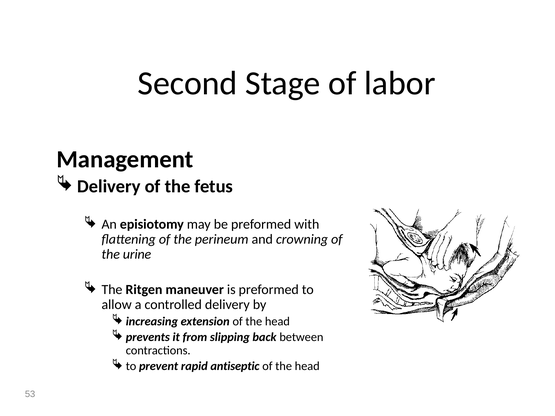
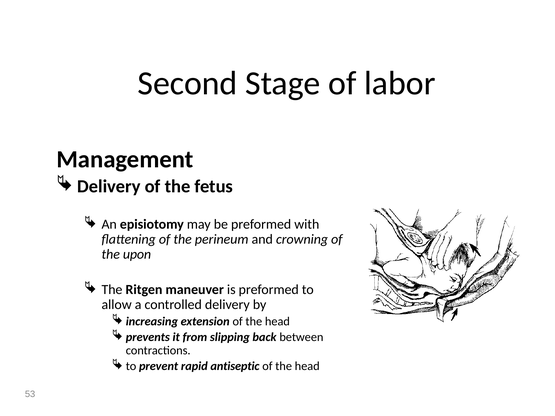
urine: urine -> upon (137, 254)
